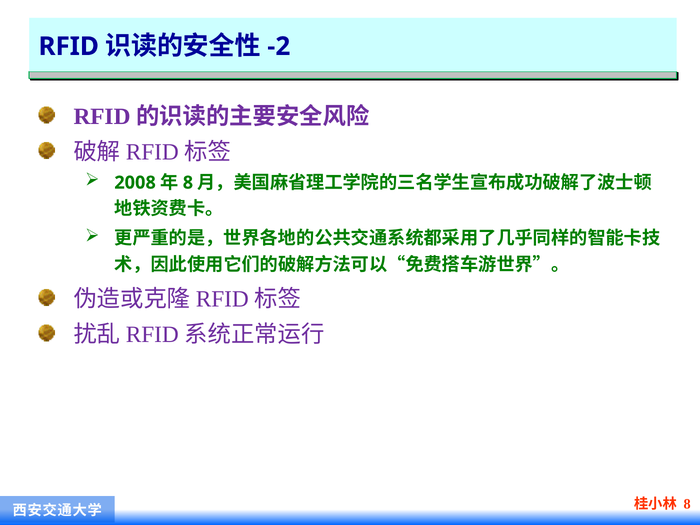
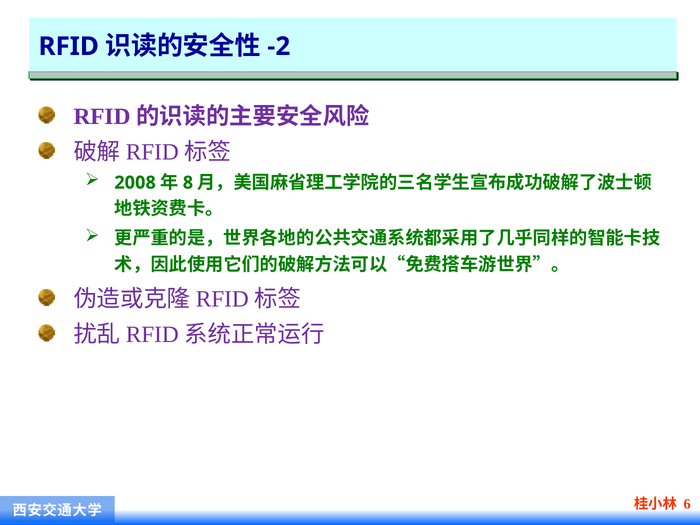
8: 8 -> 6 (687, 504)
